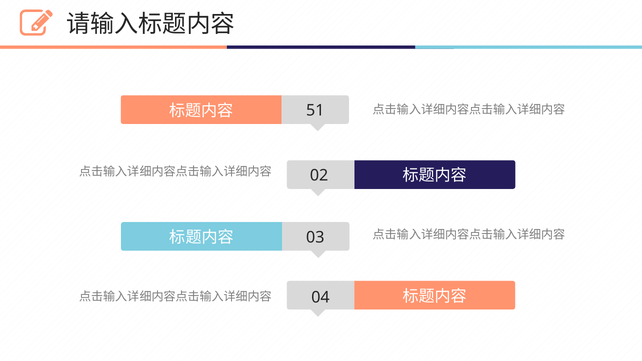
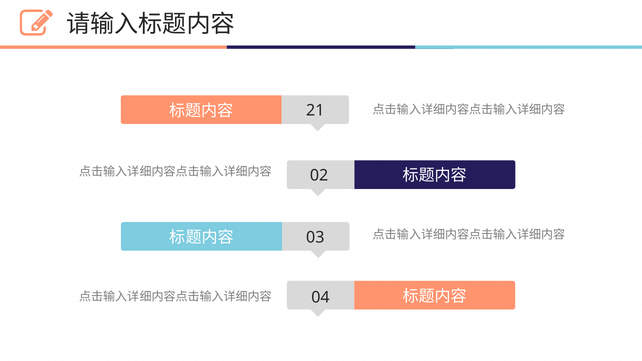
51: 51 -> 21 (315, 111)
